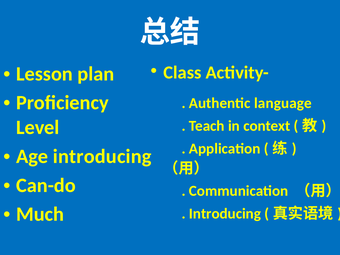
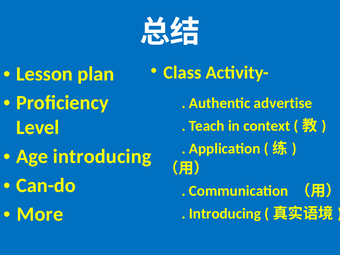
language: language -> advertise (283, 103)
Much: Much -> More (40, 214)
